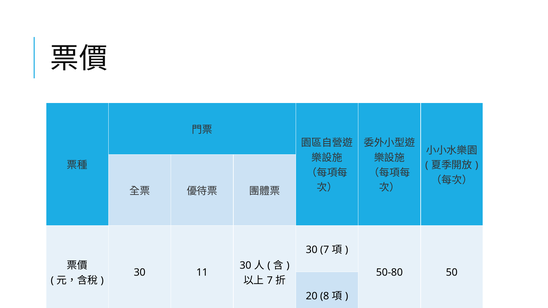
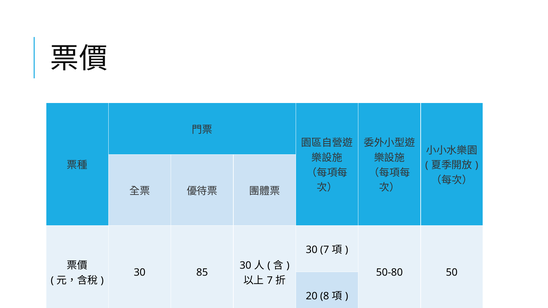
11: 11 -> 85 (202, 273)
